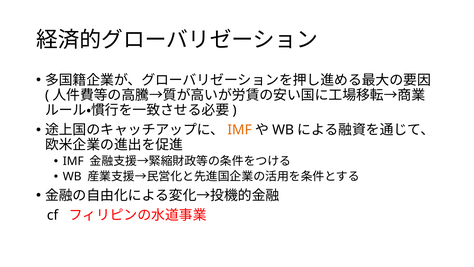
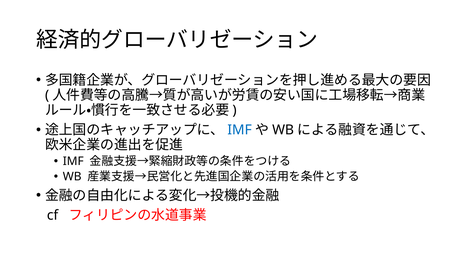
IMF colour: orange -> blue (240, 130)
